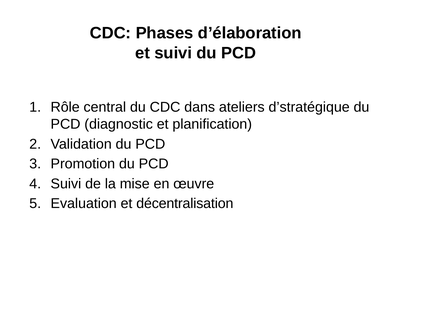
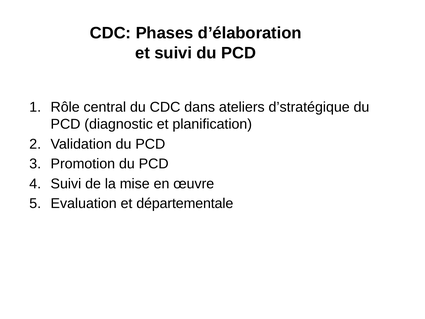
décentralisation: décentralisation -> départementale (185, 203)
